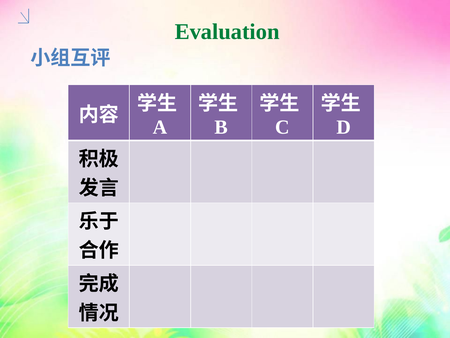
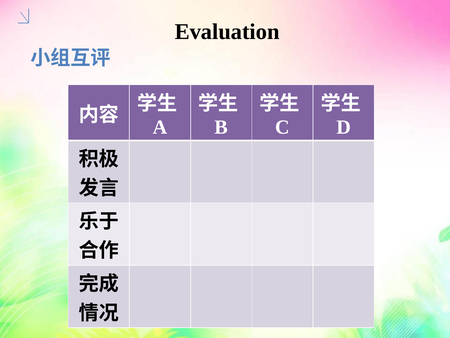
Evaluation colour: green -> black (227, 32)
